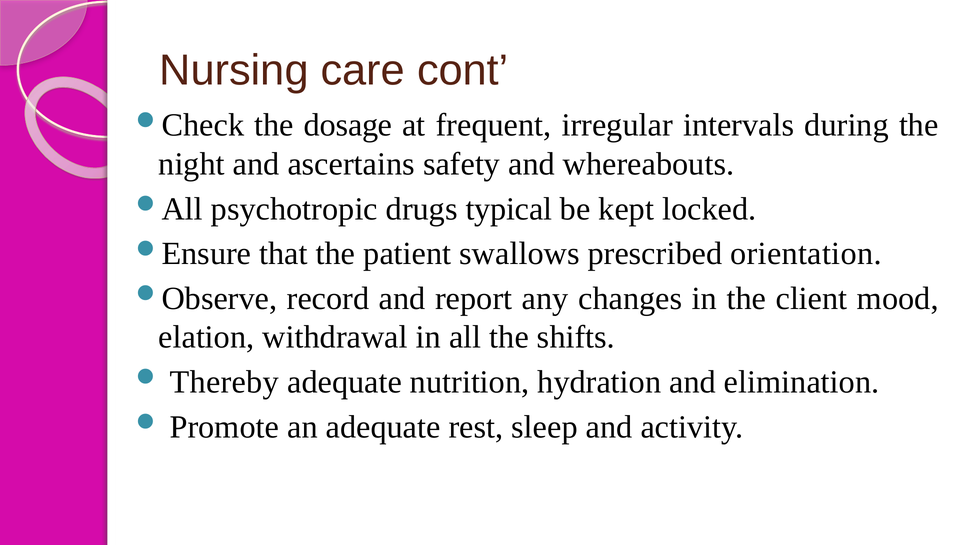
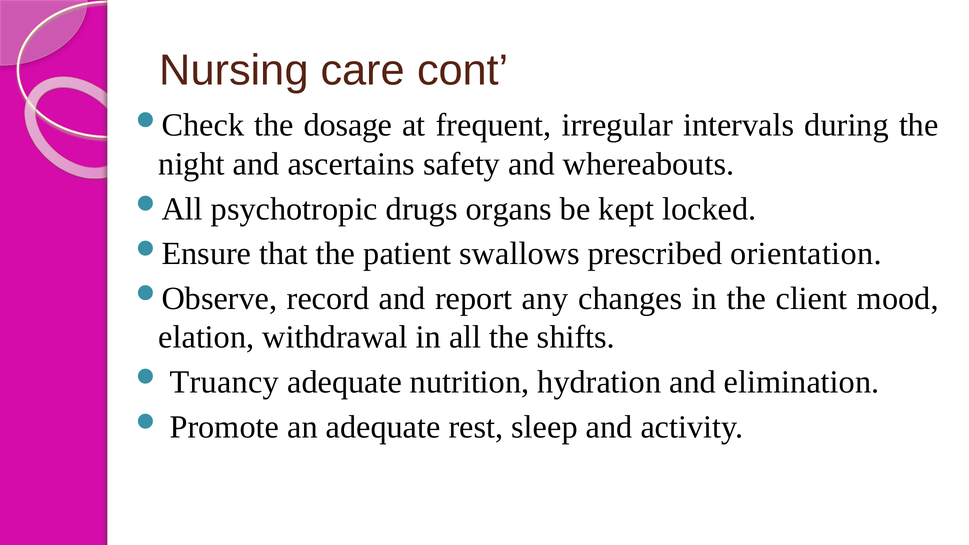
typical: typical -> organs (509, 209)
Thereby: Thereby -> Truancy (224, 382)
